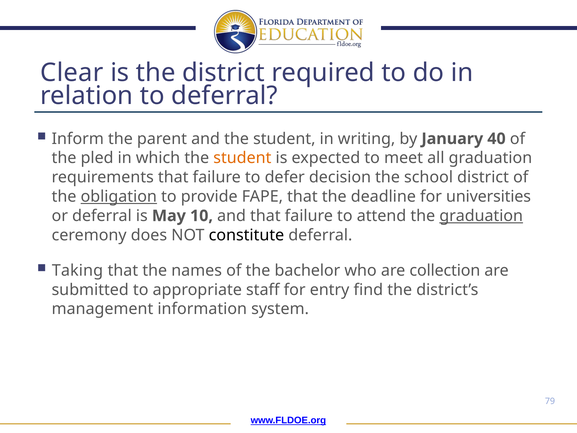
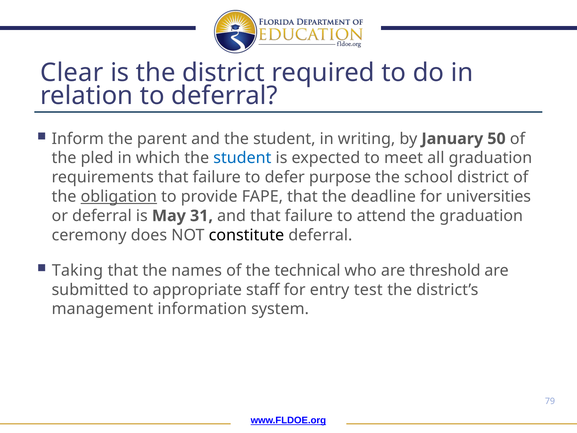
40: 40 -> 50 (496, 139)
student colour: orange -> blue (242, 158)
decision: decision -> purpose (340, 177)
10: 10 -> 31 (202, 216)
graduation underline: present -> none (481, 216)
bachelor: bachelor -> technical (307, 270)
collection: collection -> threshold (445, 270)
find: find -> test (368, 290)
